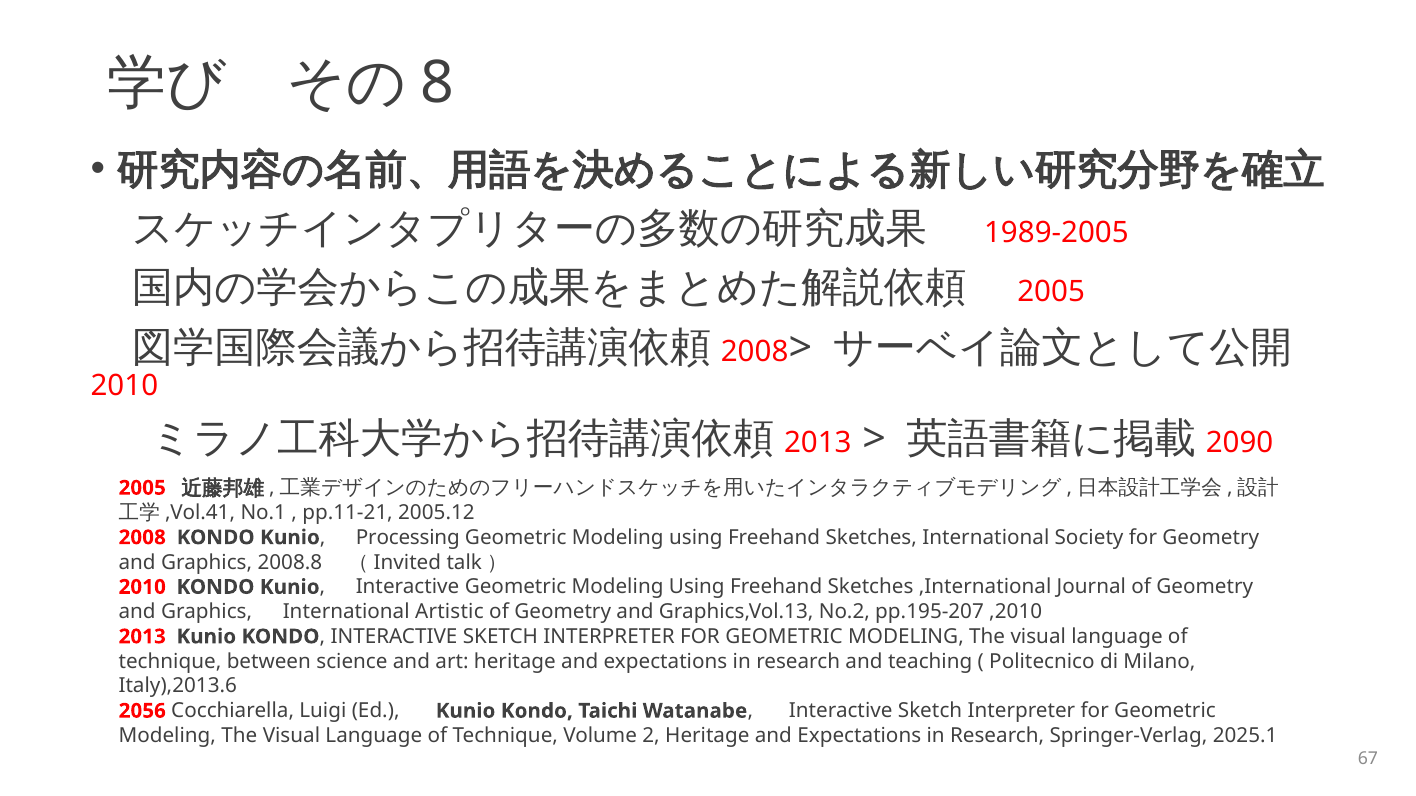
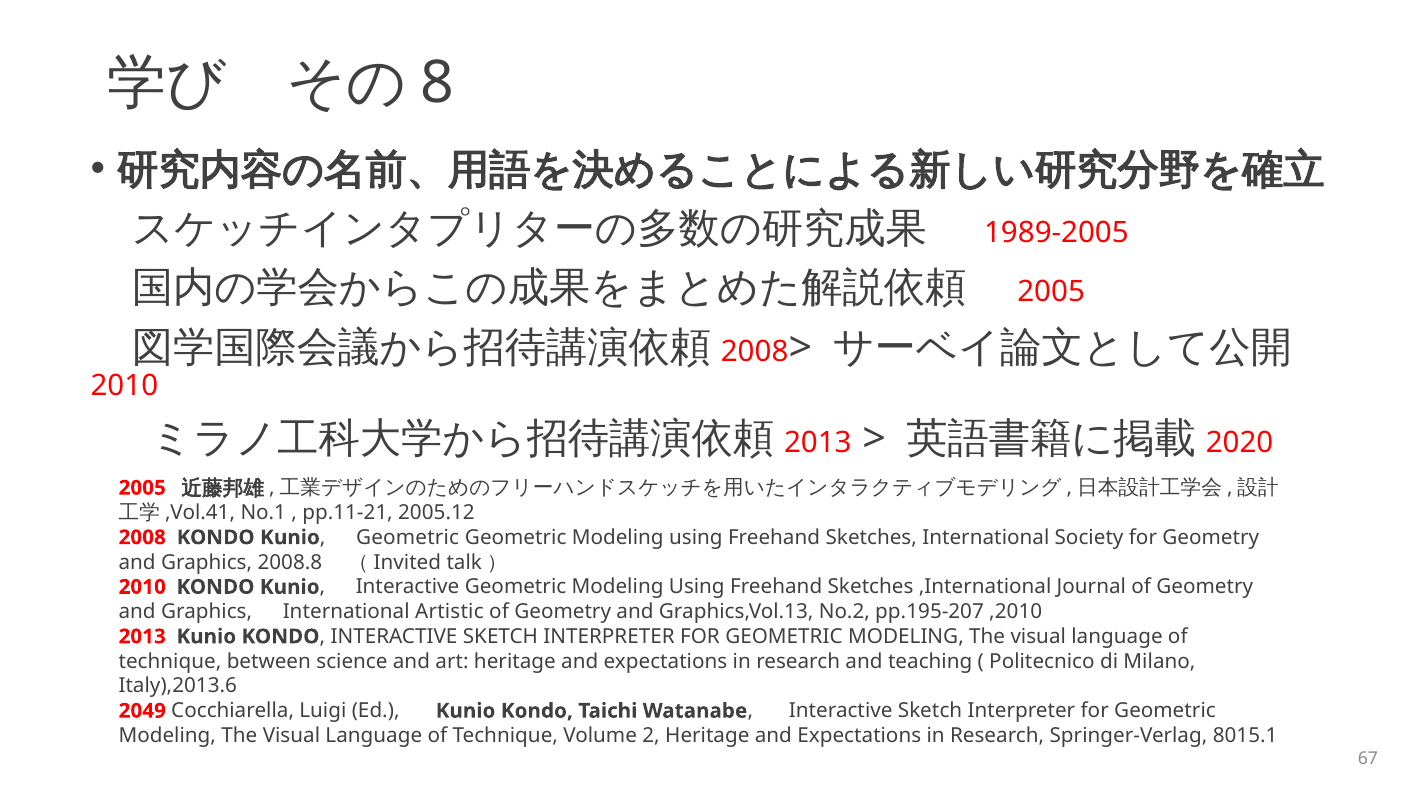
2090: 2090 -> 2020 (1240, 443)
Kunio Processing: Processing -> Geometric (408, 538)
2056: 2056 -> 2049 (142, 711)
2025.1: 2025.1 -> 8015.1 (1245, 736)
